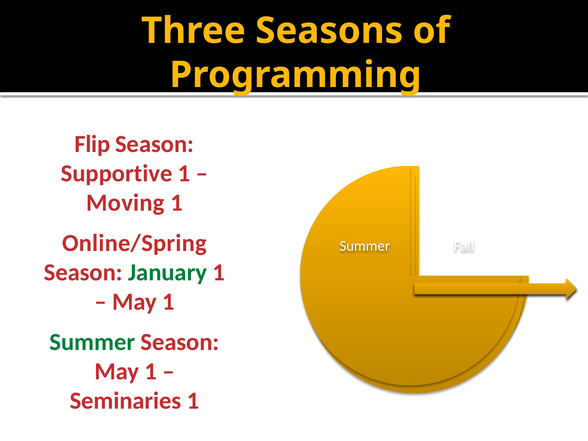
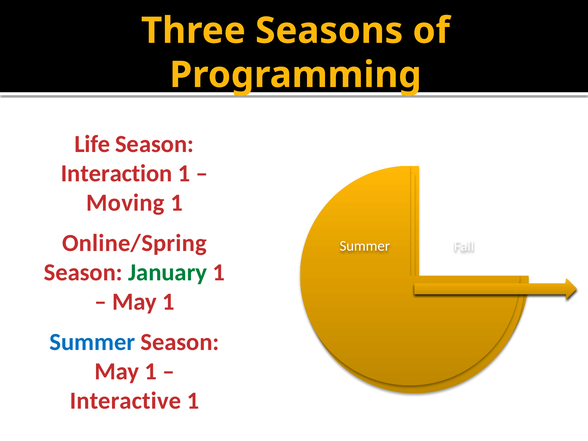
Flip: Flip -> Life (92, 144)
Supportive: Supportive -> Interaction (117, 173)
Summer colour: green -> blue (92, 342)
Seminaries: Seminaries -> Interactive (125, 401)
